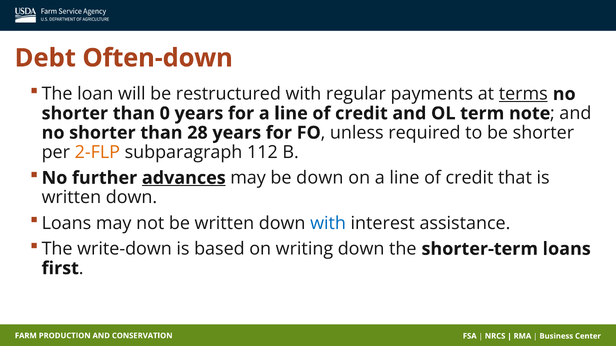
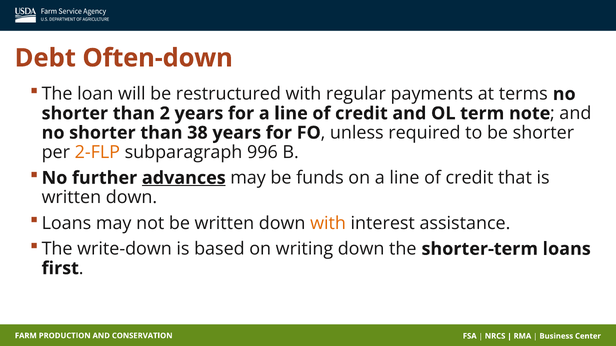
terms underline: present -> none (523, 94)
0: 0 -> 2 (165, 114)
28: 28 -> 38 (197, 133)
112: 112 -> 996 (262, 152)
be down: down -> funds (320, 178)
with colour: blue -> orange (328, 223)
